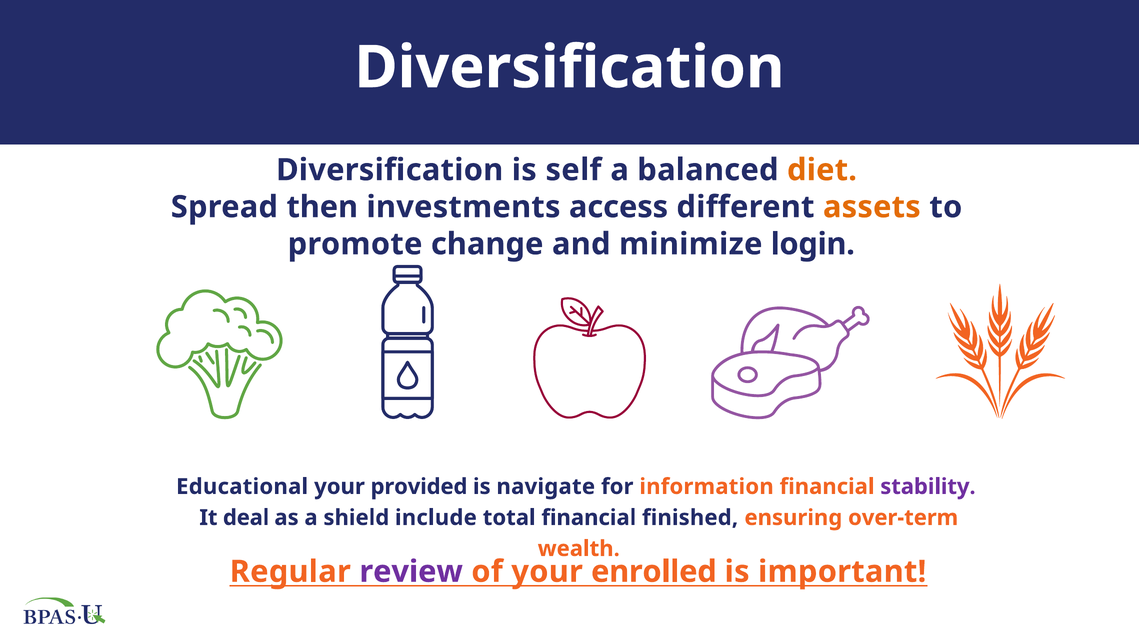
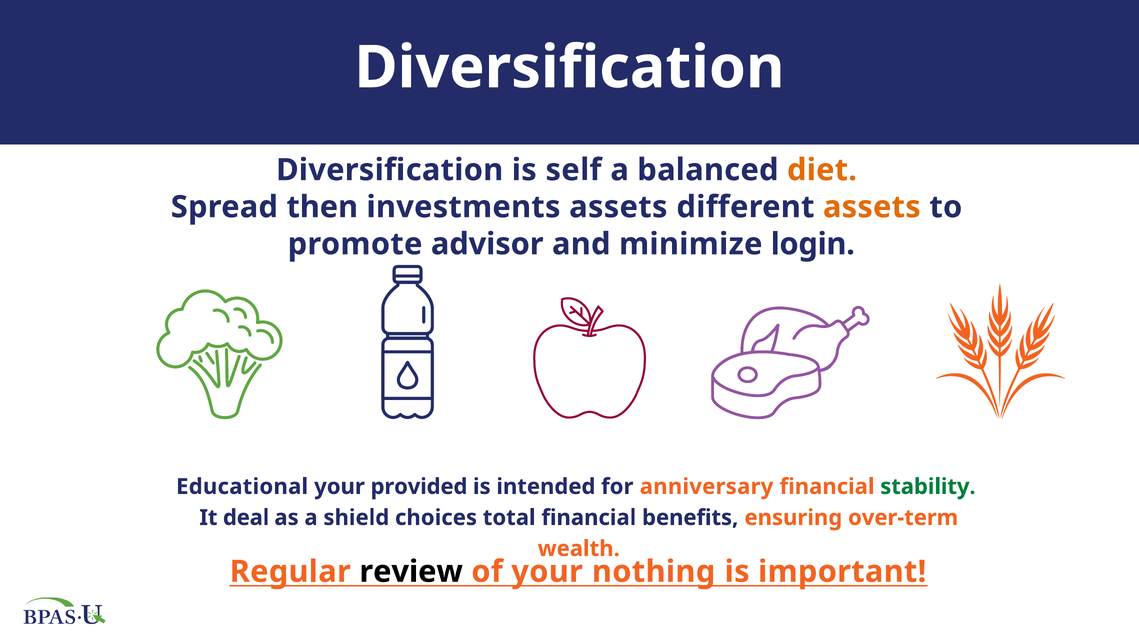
investments access: access -> assets (618, 207)
change: change -> advisor (487, 244)
navigate: navigate -> intended (546, 486)
information: information -> anniversary (707, 486)
stability colour: purple -> green (928, 486)
include: include -> choices (436, 517)
finished: finished -> benefits (690, 517)
review colour: purple -> black (411, 571)
enrolled: enrolled -> nothing (654, 571)
